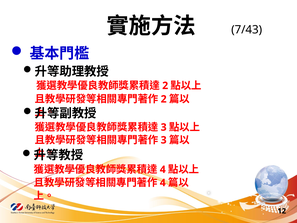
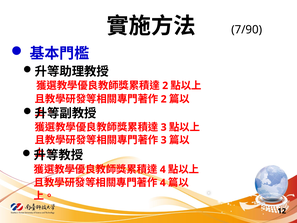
7/43: 7/43 -> 7/90 (247, 30)
